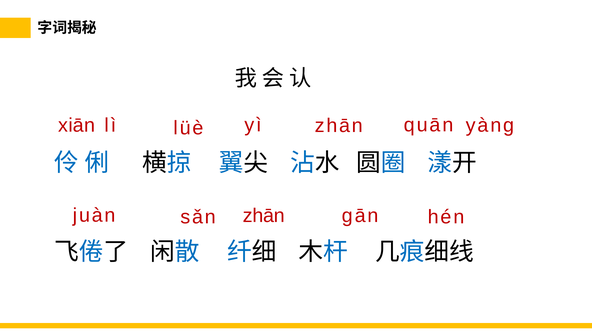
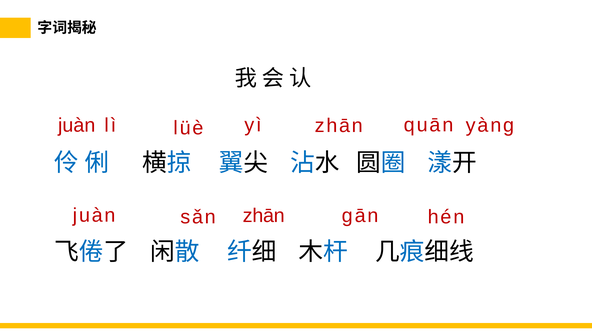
xiān: xiān -> juàn (77, 125)
